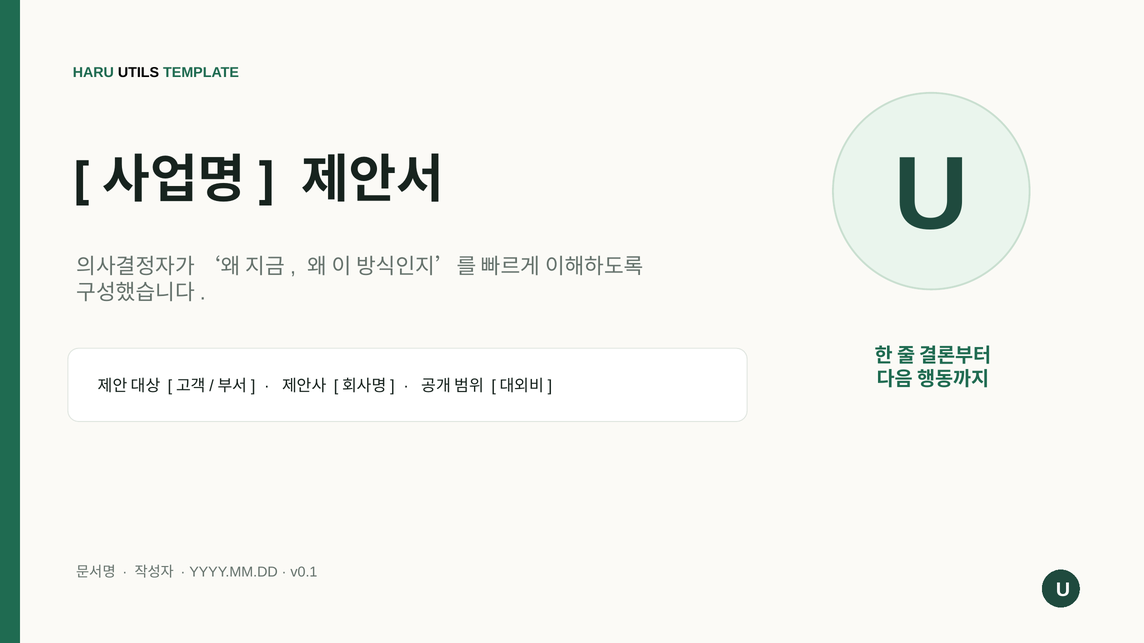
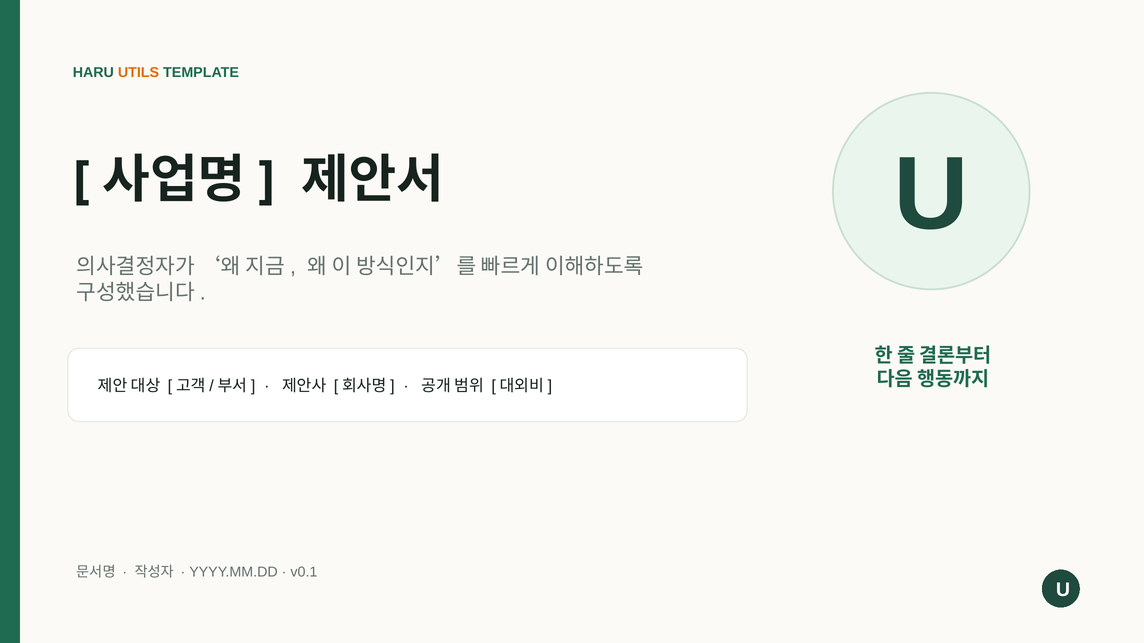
UTILS colour: black -> orange (138, 73)
